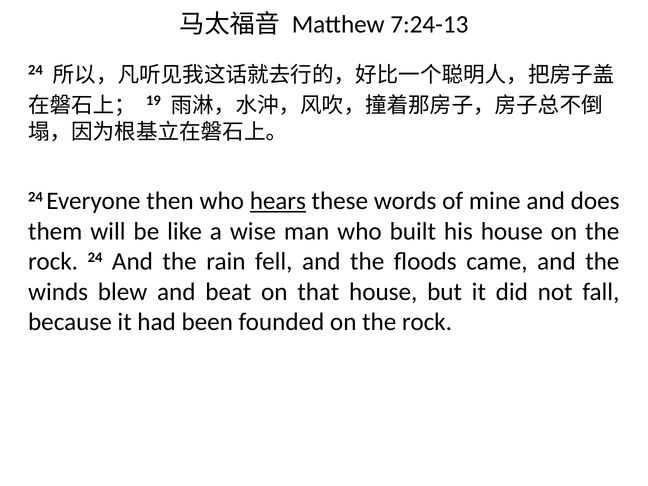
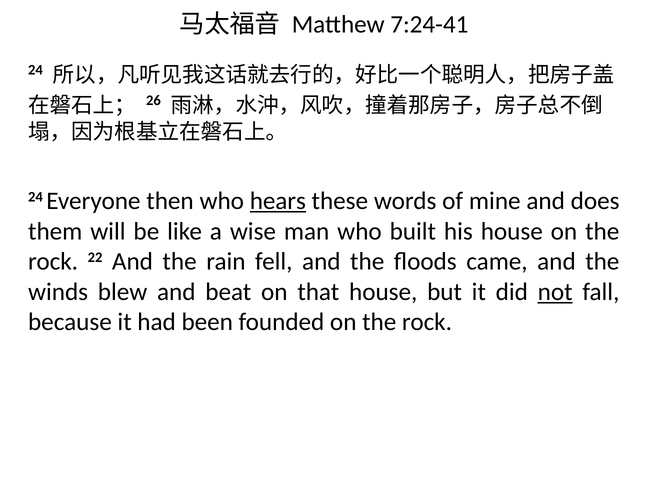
7:24-13: 7:24-13 -> 7:24-41 (429, 24)
19: 19 -> 26 (153, 100)
rock 24: 24 -> 22 (95, 257)
not underline: none -> present (555, 292)
